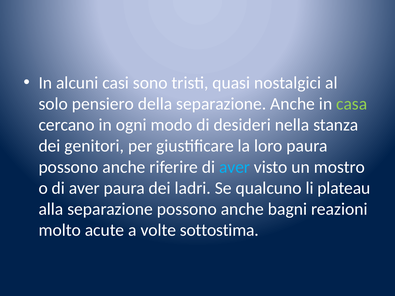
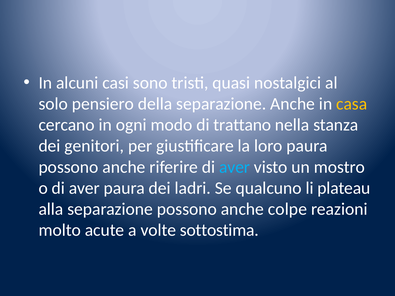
casa colour: light green -> yellow (352, 104)
desideri: desideri -> trattano (242, 125)
bagni: bagni -> colpe (287, 209)
